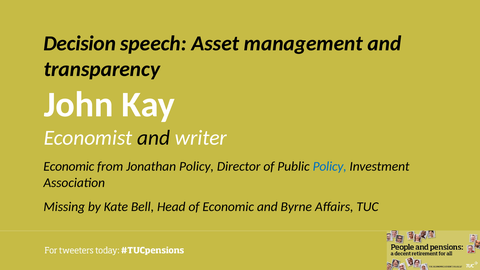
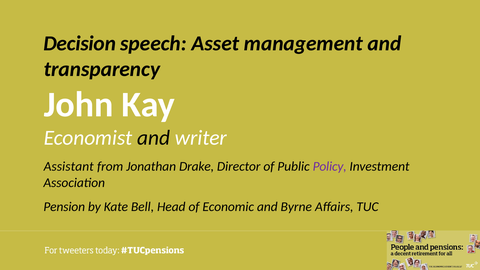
Economic: Economic -> Assistant (69, 167)
Jonathan Policy: Policy -> Drake (197, 167)
Policy colour: blue -> purple (330, 167)
Missing: Missing -> Pension (64, 207)
